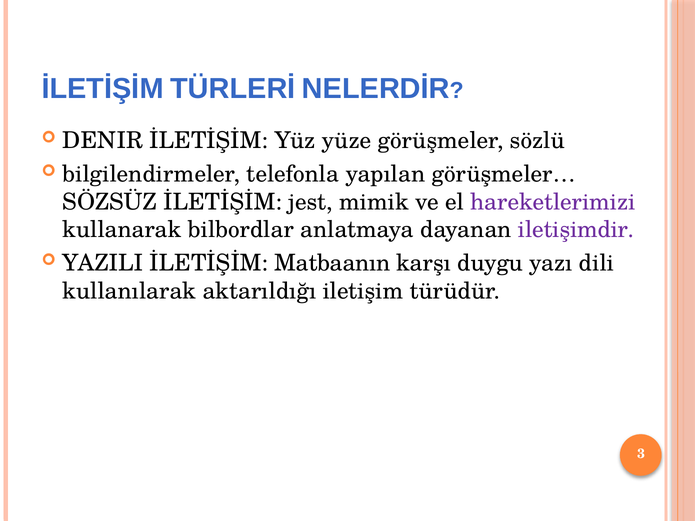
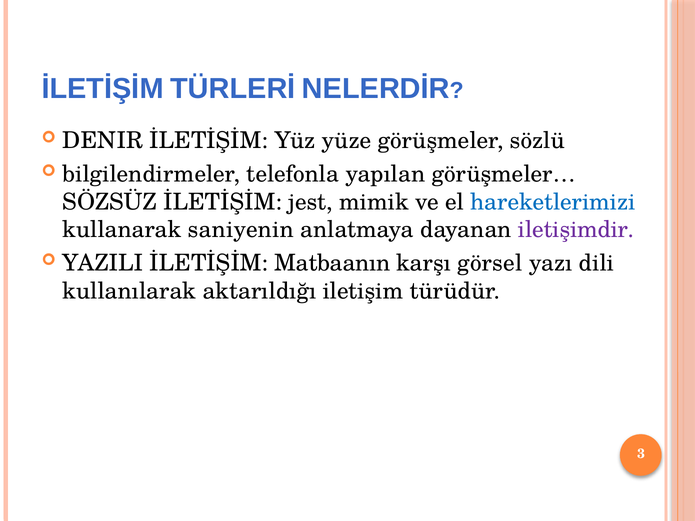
hareketlerimizi colour: purple -> blue (553, 202)
bilbordlar: bilbordlar -> saniyenin (241, 230)
duygu: duygu -> görsel (490, 263)
